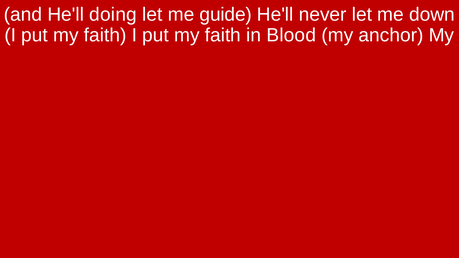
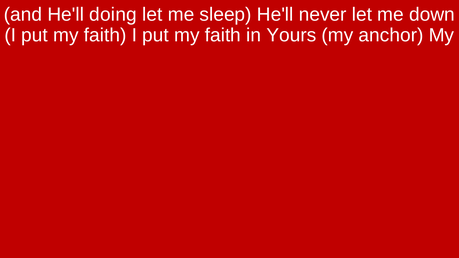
guide: guide -> sleep (226, 15)
Blood: Blood -> Yours (291, 35)
